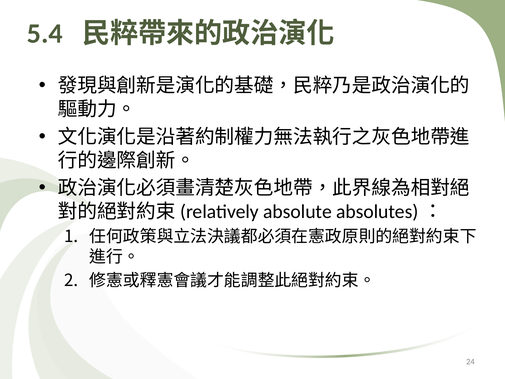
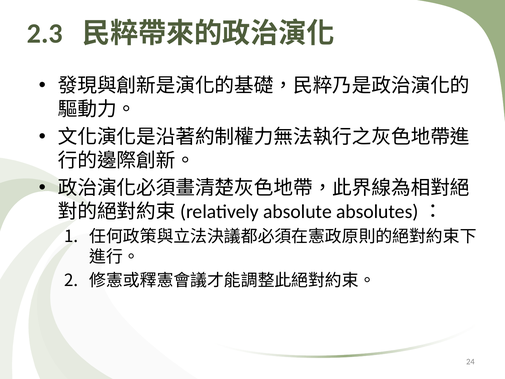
5.4: 5.4 -> 2.3 (45, 34)
